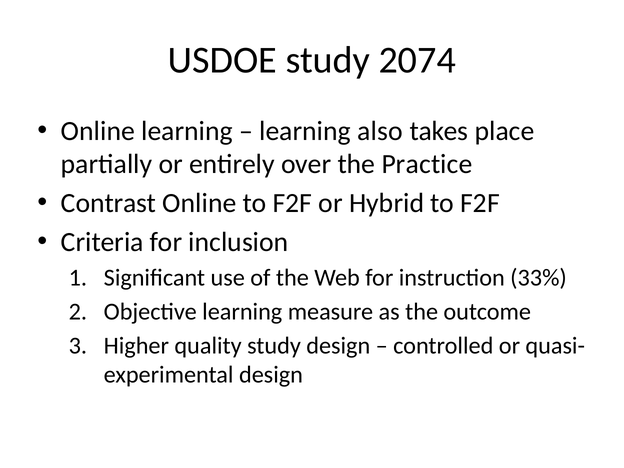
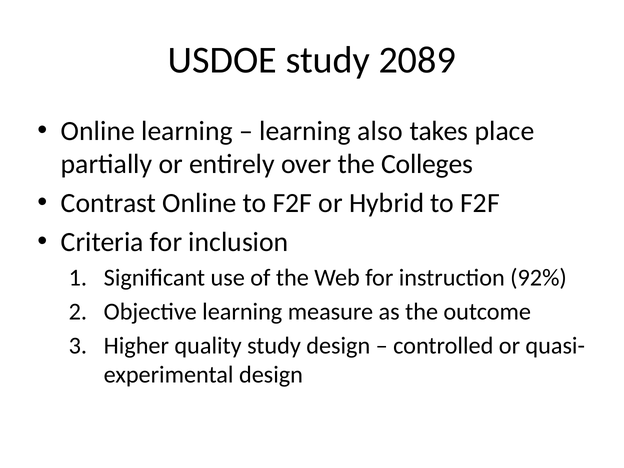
2074: 2074 -> 2089 (417, 60)
Practice: Practice -> Colleges (427, 164)
33%: 33% -> 92% (539, 278)
